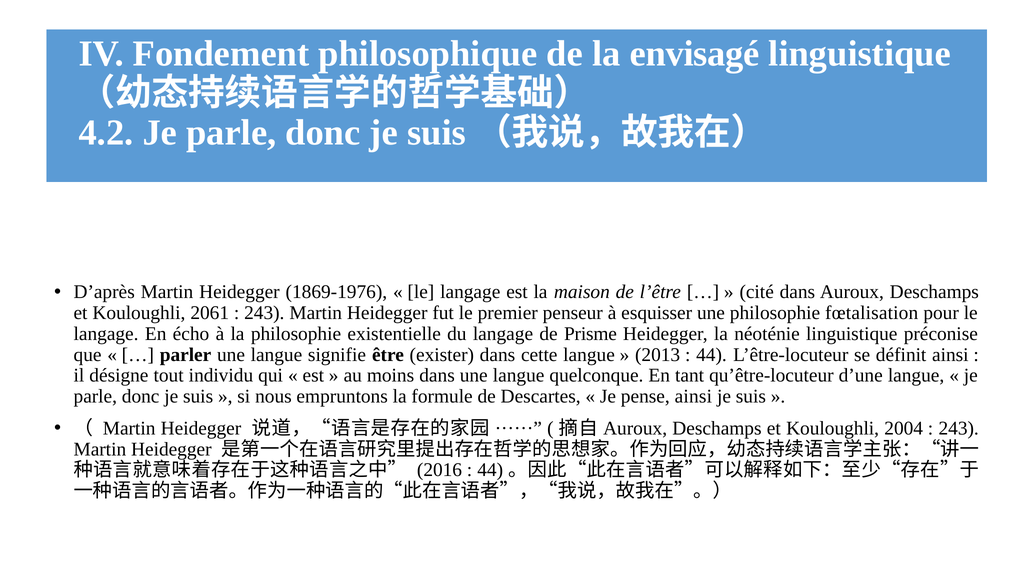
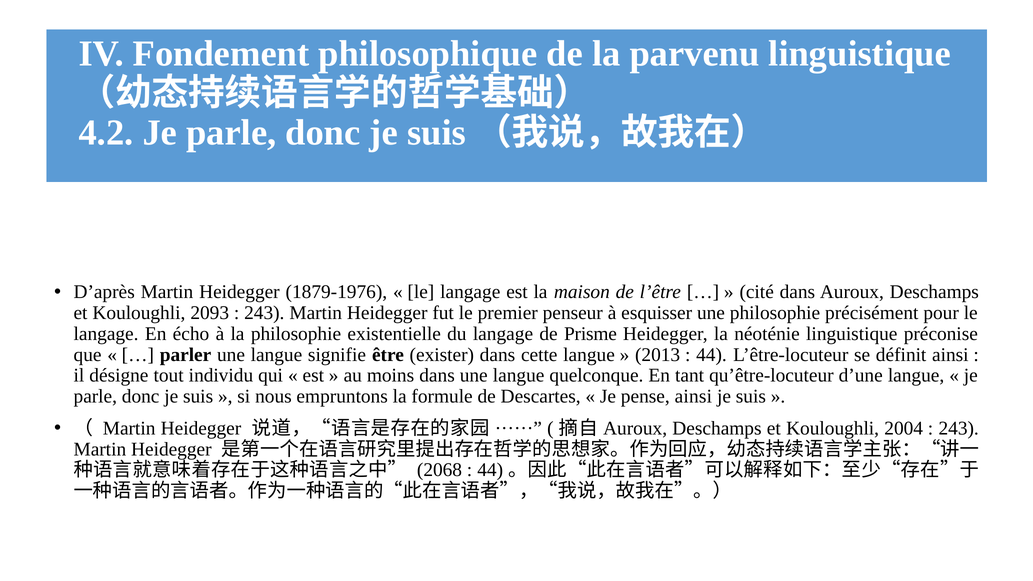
envisagé: envisagé -> parvenu (694, 54)
1869-1976: 1869-1976 -> 1879-1976 (336, 292)
2061: 2061 -> 2093 (210, 313)
fœtalisation: fœtalisation -> précisément (872, 313)
2016: 2016 -> 2068 (439, 470)
